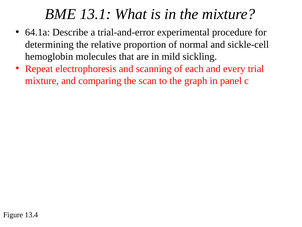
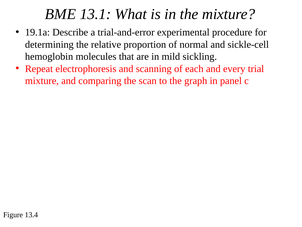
64.1a: 64.1a -> 19.1a (37, 32)
